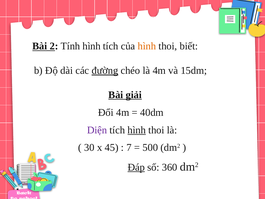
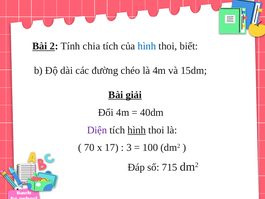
Tính hình: hình -> chia (91, 46)
hình colour: orange -> blue (147, 46)
đường underline: present -> none (105, 70)
30: 30 -> 70 (89, 147)
45: 45 -> 17 (112, 147)
7: 7 -> 3 (129, 147)
500: 500 -> 100 (150, 147)
Đáp underline: present -> none (136, 167)
360: 360 -> 715 (170, 167)
